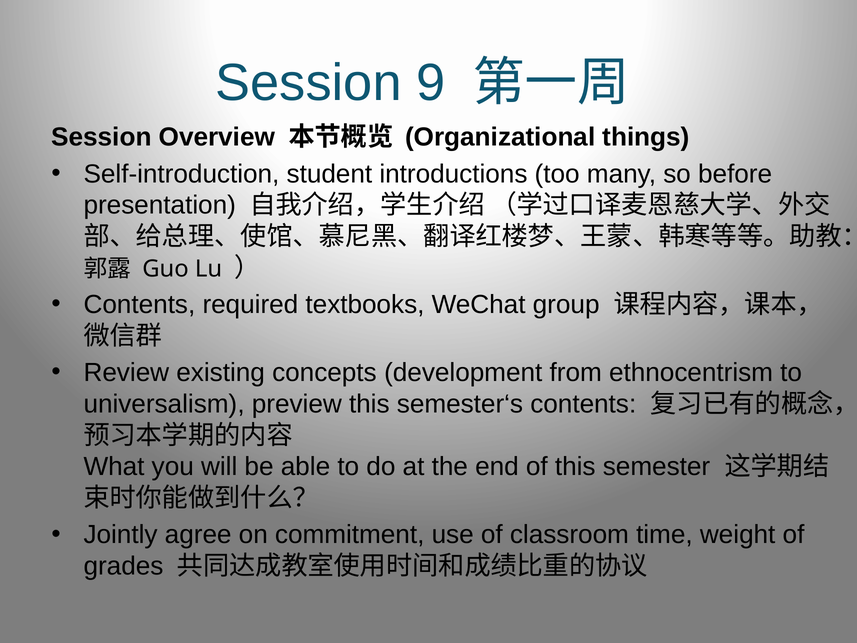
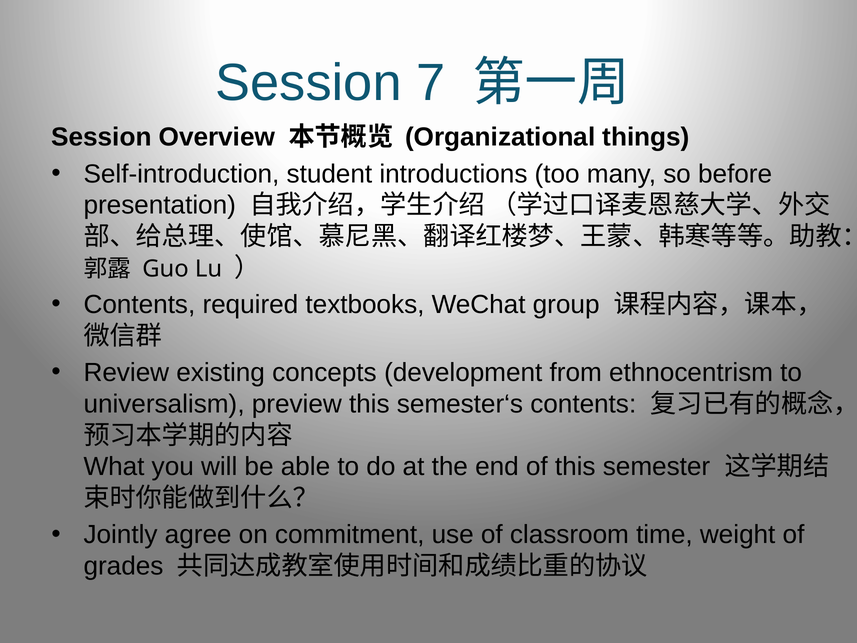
9: 9 -> 7 (431, 83)
